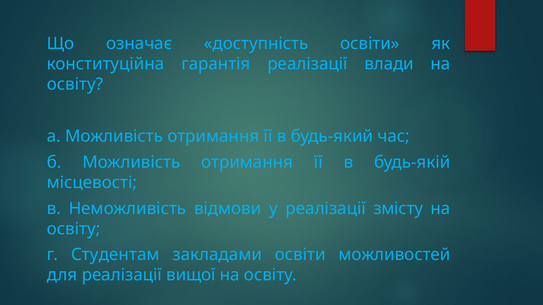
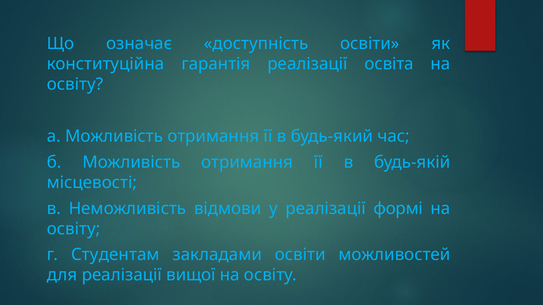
влади: влади -> освіта (389, 64)
змісту: змісту -> формі (398, 209)
